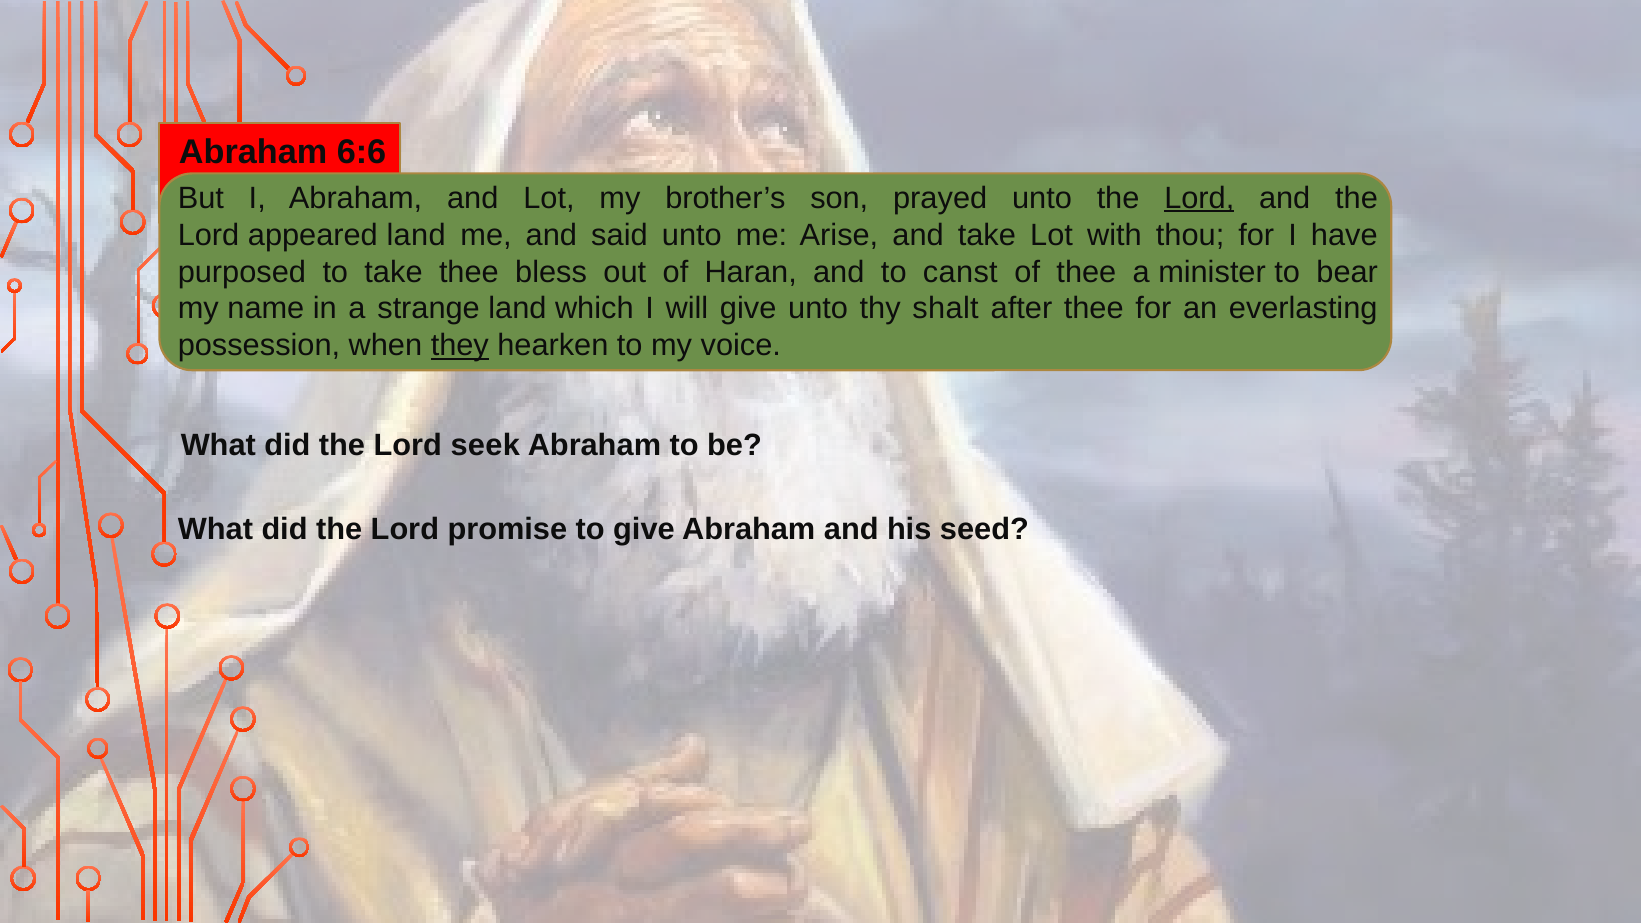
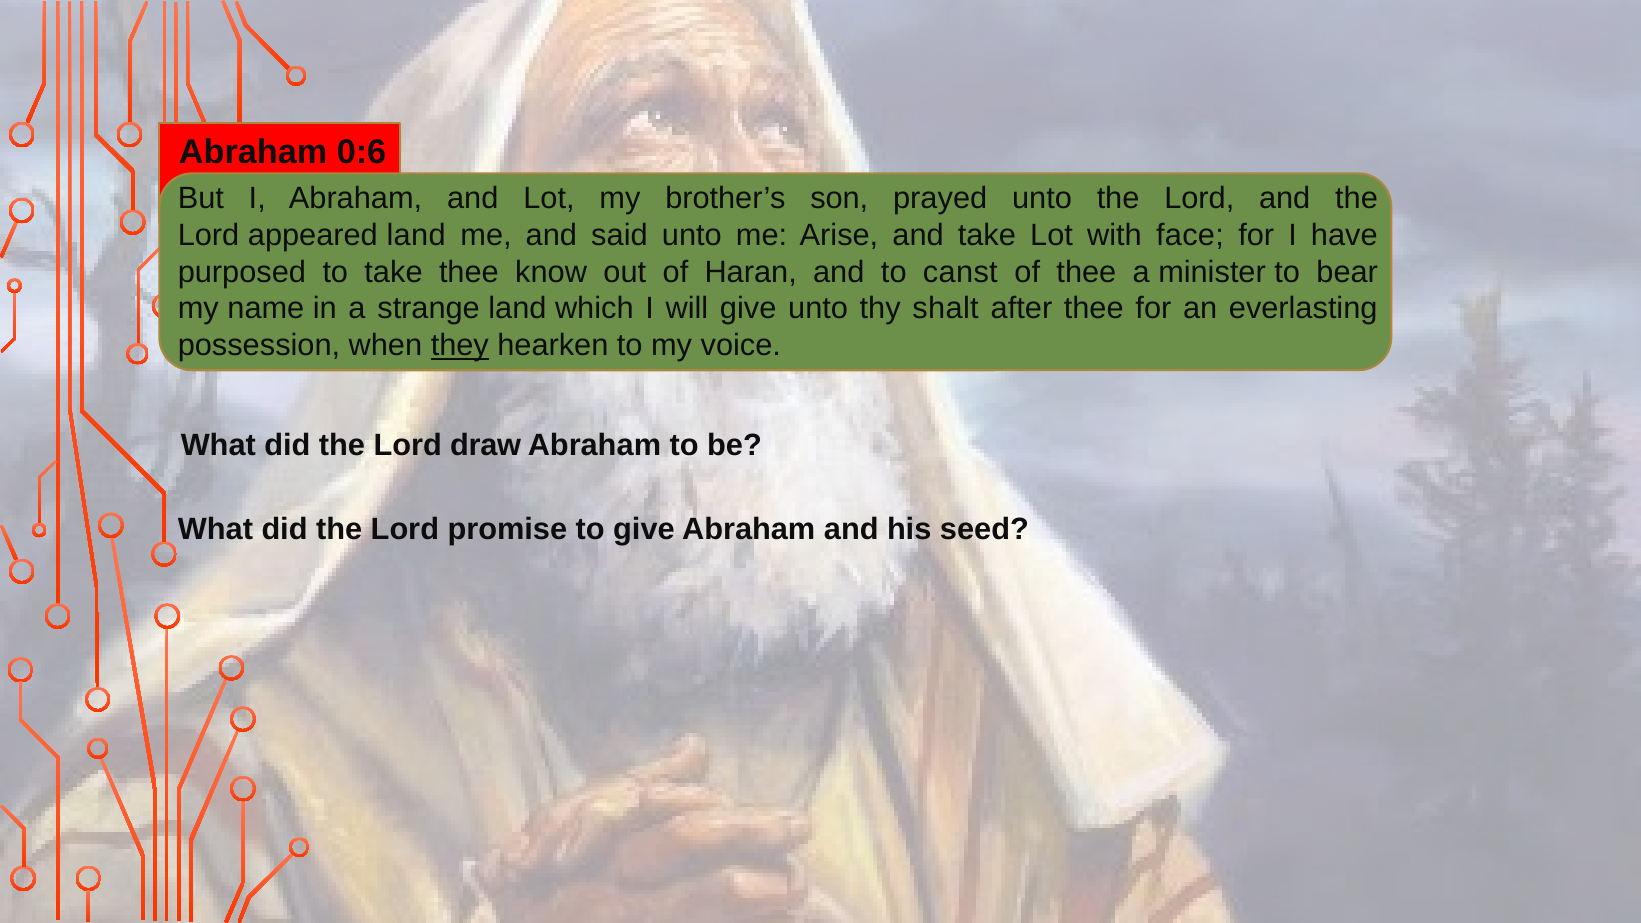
6:6: 6:6 -> 0:6 (362, 152)
Lord underline: present -> none (1199, 198)
thou: thou -> face (1190, 235)
bless: bless -> know (551, 272)
seek: seek -> draw (486, 445)
